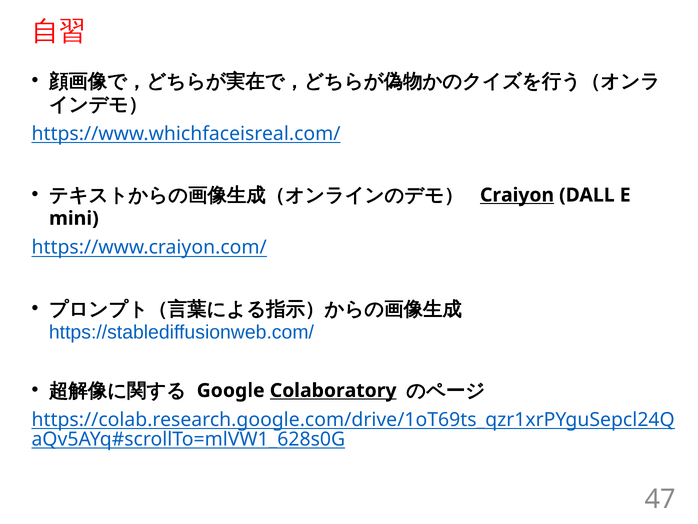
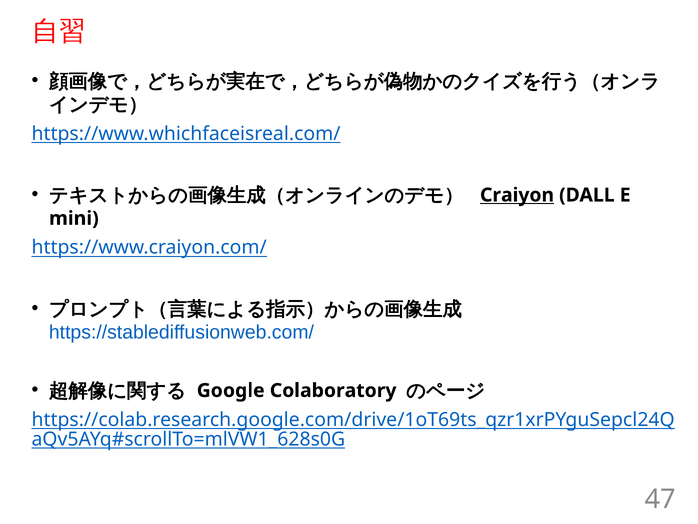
Colaboratory underline: present -> none (333, 390)
